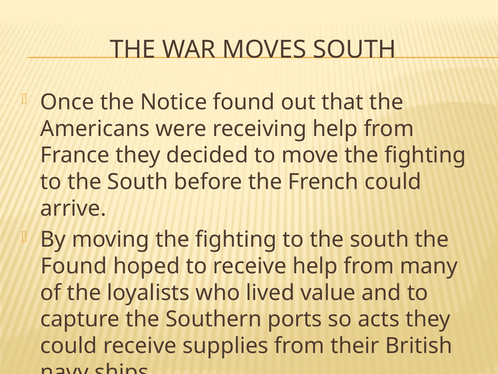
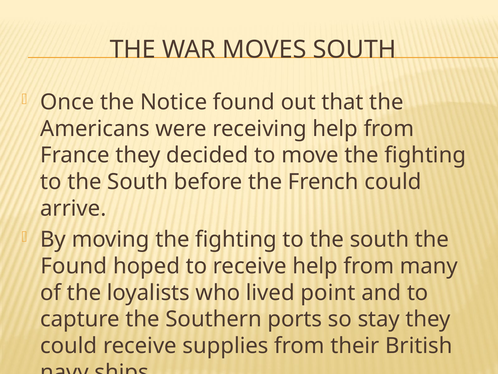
value: value -> point (328, 292)
acts: acts -> stay (379, 319)
